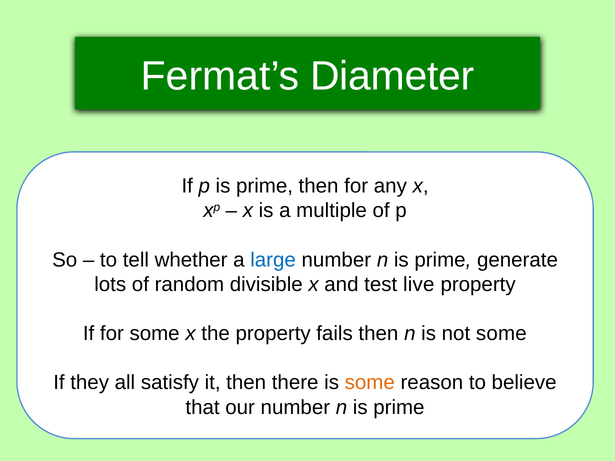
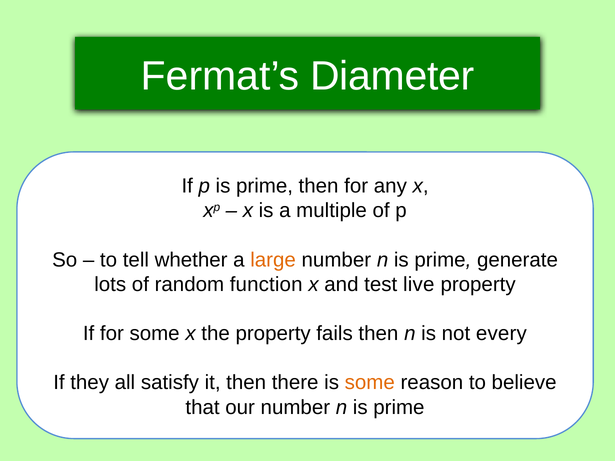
large colour: blue -> orange (273, 260)
divisible: divisible -> function (266, 285)
not some: some -> every (501, 334)
